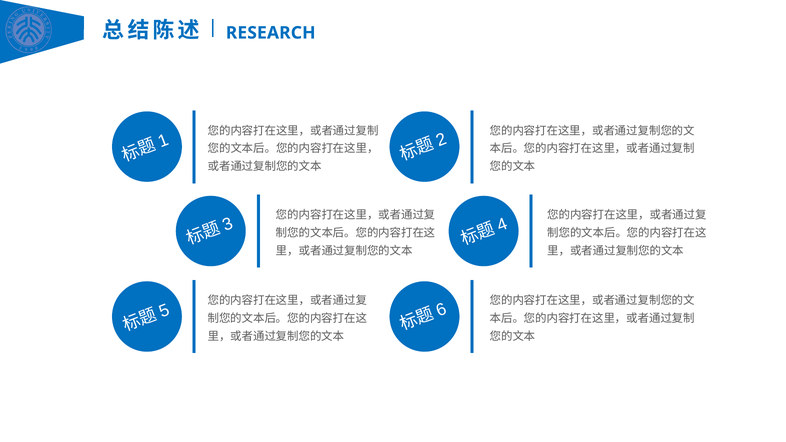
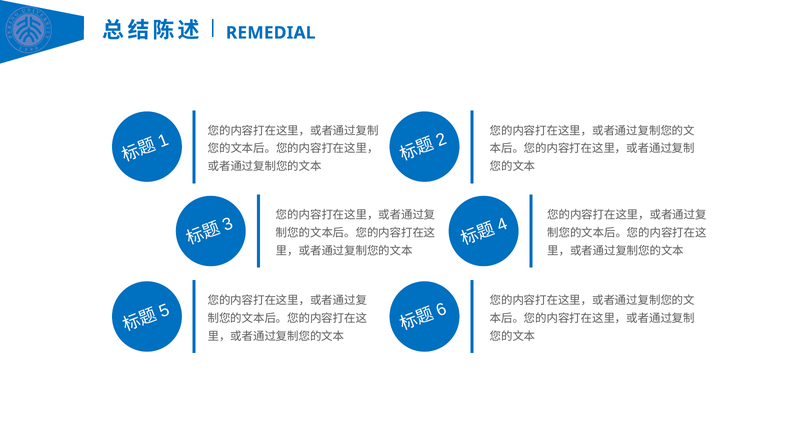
RESEARCH: RESEARCH -> REMEDIAL (271, 33)
